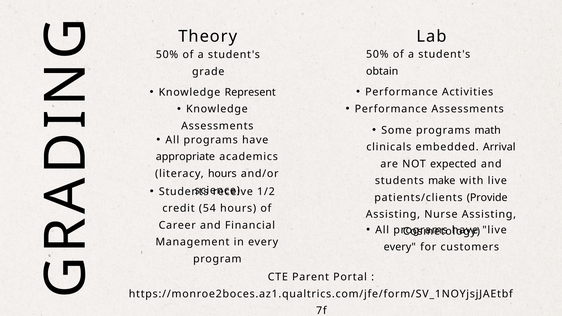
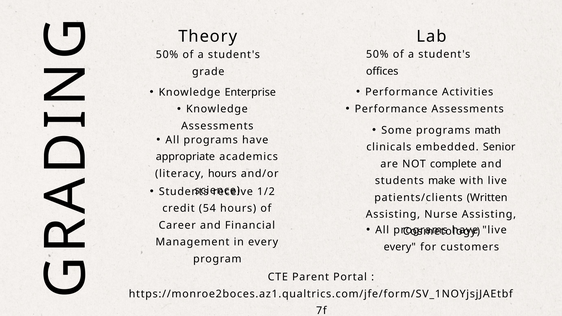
obtain: obtain -> offices (382, 71)
Represent: Represent -> Enterprise (250, 92)
Arrival: Arrival -> Senior (499, 147)
expected: expected -> complete (453, 164)
Provide: Provide -> Written (487, 198)
